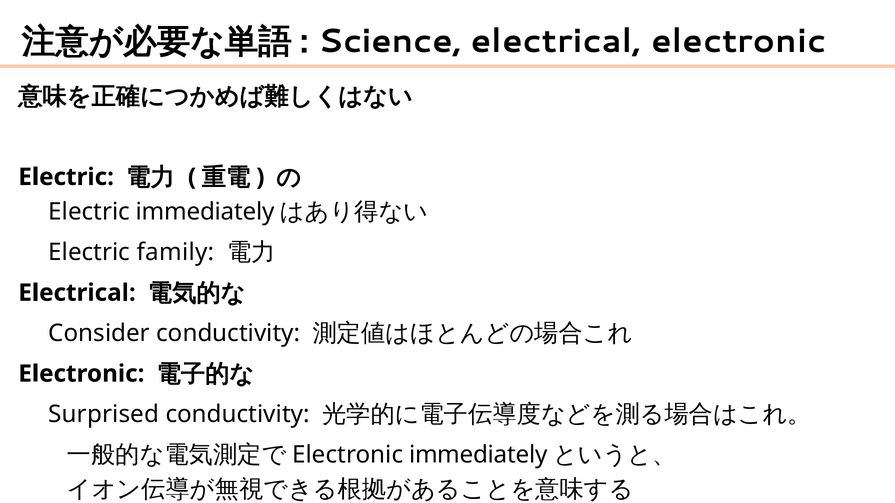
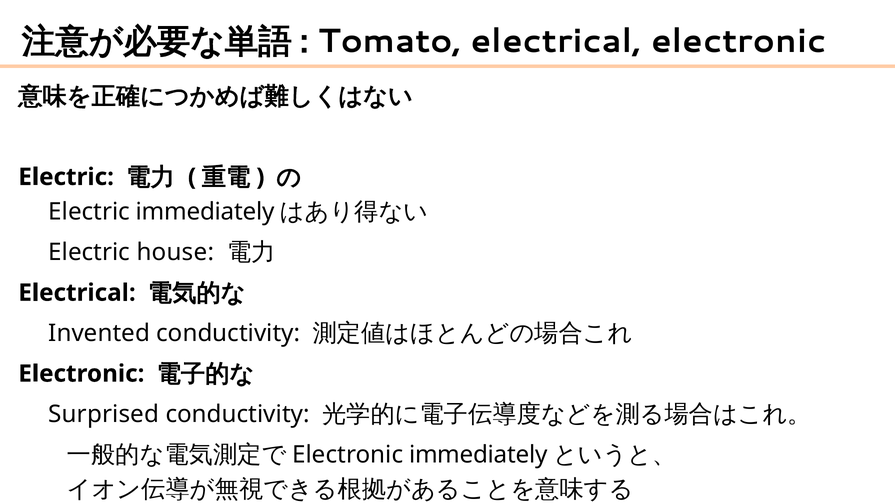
Science: Science -> Tomato (390, 41)
family: family -> house (175, 253)
Consider: Consider -> Invented (99, 334)
